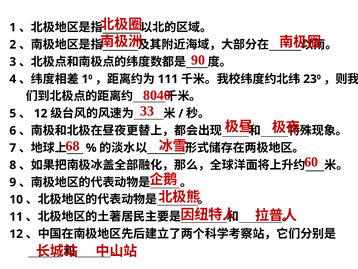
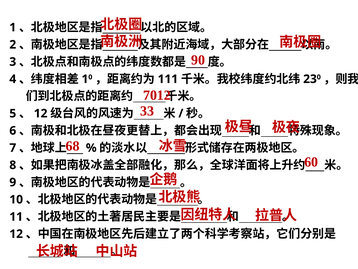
8040: 8040 -> 7012 (157, 95)
